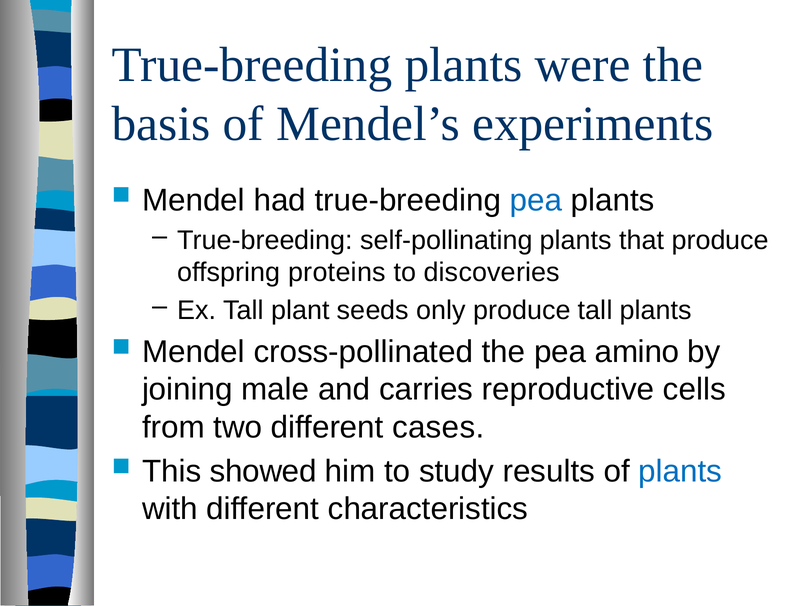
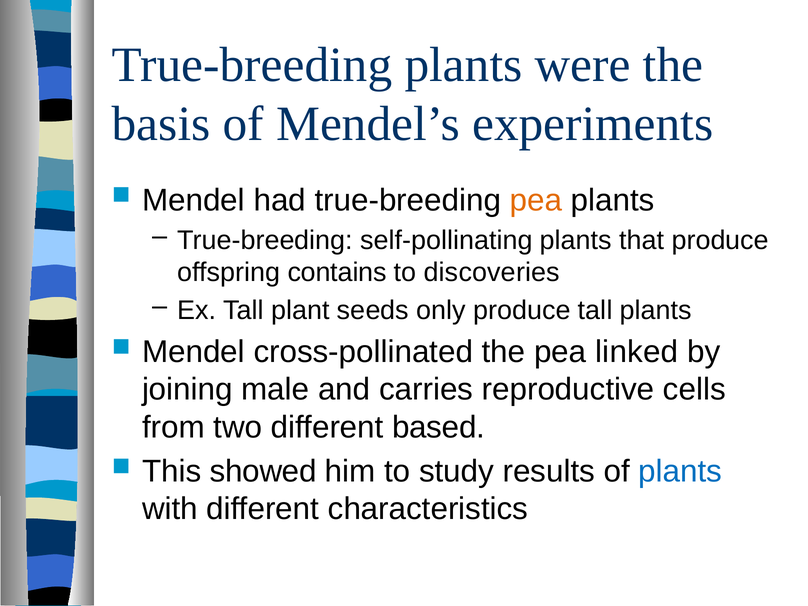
pea colour: blue -> orange (536, 200)
proteins: proteins -> contains (337, 273)
amino: amino -> linked (637, 352)
cases: cases -> based (439, 427)
